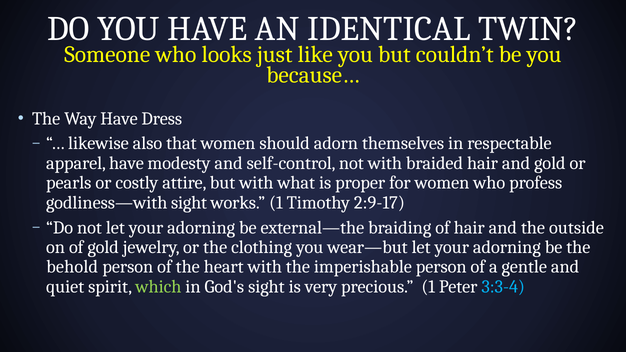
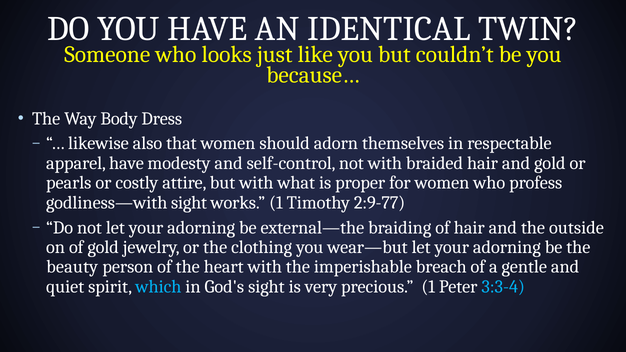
Way Have: Have -> Body (119, 119)
2:9-17: 2:9-17 -> 2:9-77 (380, 203)
behold: behold -> beauty (72, 267)
imperishable person: person -> breach (441, 267)
which colour: light green -> light blue (158, 287)
